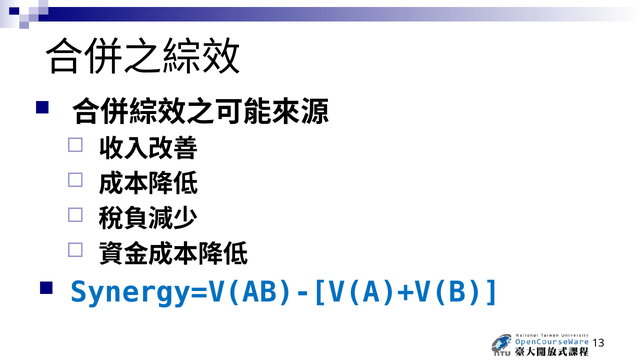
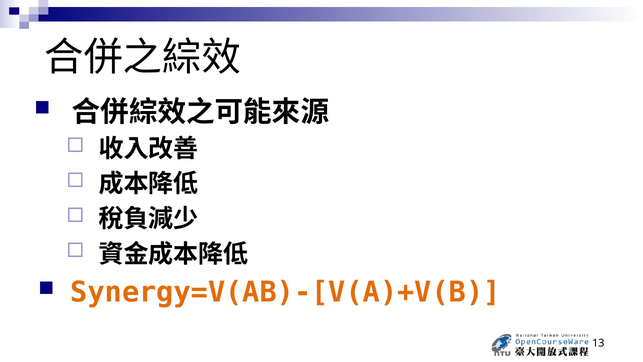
Synergy=V(AB)-[V(A)+V(B colour: blue -> orange (285, 292)
